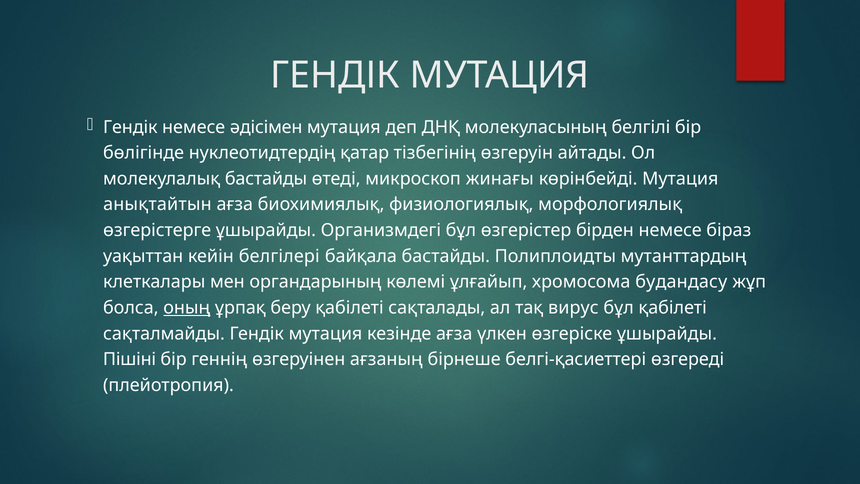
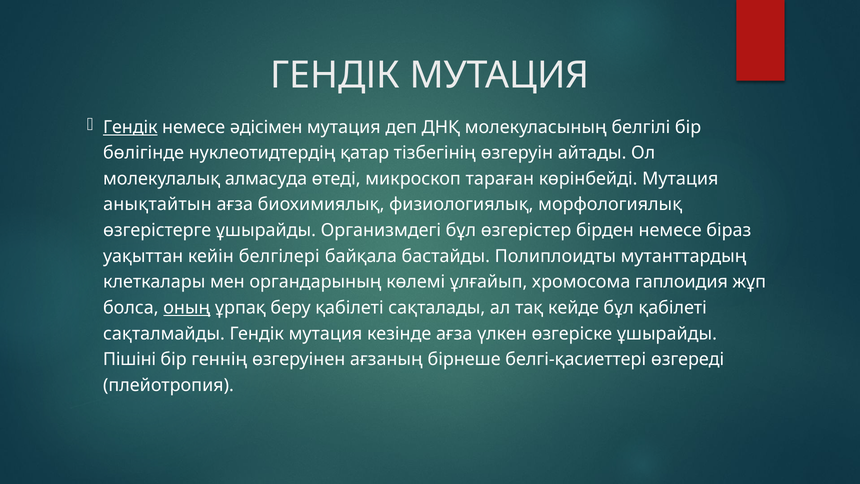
Гендік underline: none -> present (130, 127)
молекулалық бастайды: бастайды -> алмасуда (266, 179)
жинағы: жинағы -> тараған (500, 179)
будандасу: будандасу -> гаплоидия (681, 282)
вирус: вирус -> кейде (573, 308)
